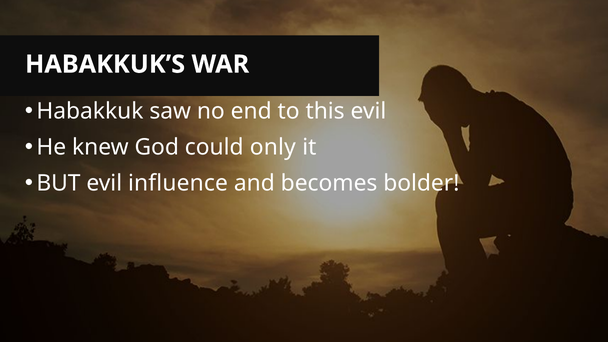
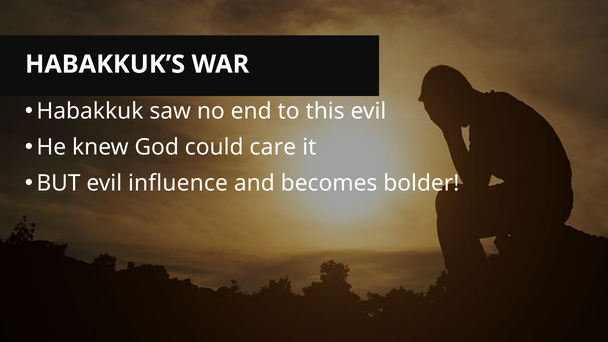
only: only -> care (273, 147)
